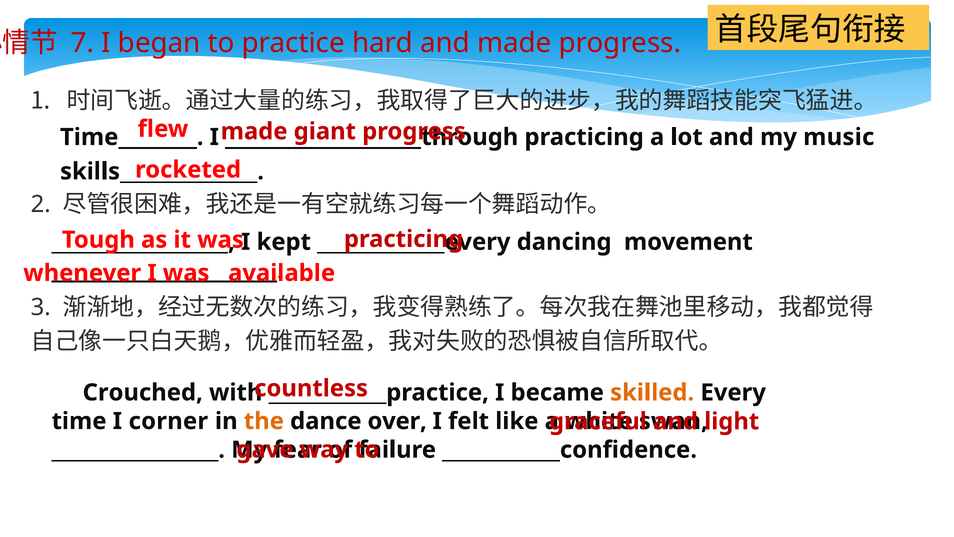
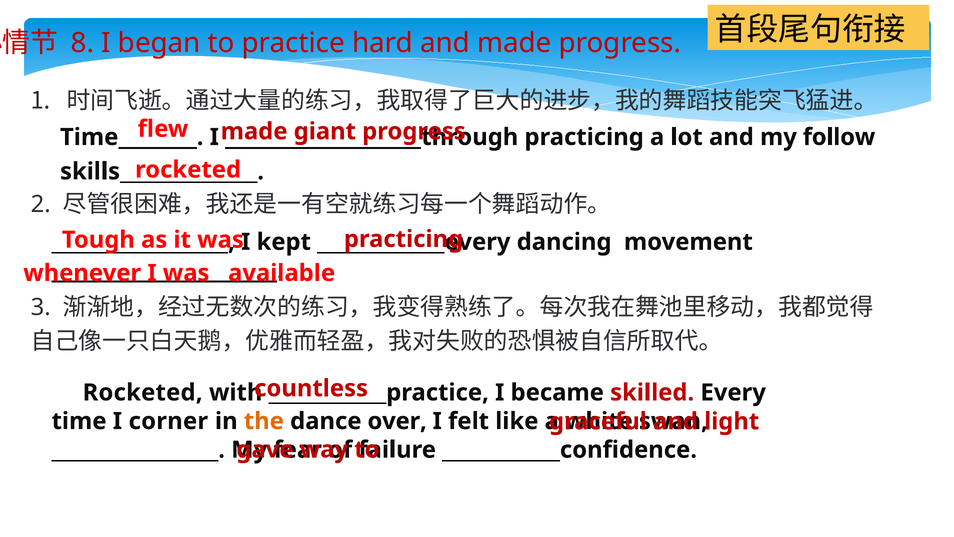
7: 7 -> 8 (83, 43)
music: music -> follow (839, 137)
Crouched: Crouched -> Rocketed (143, 392)
skilled colour: orange -> red (652, 392)
